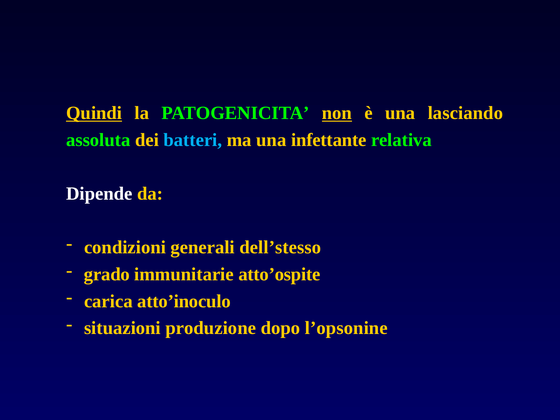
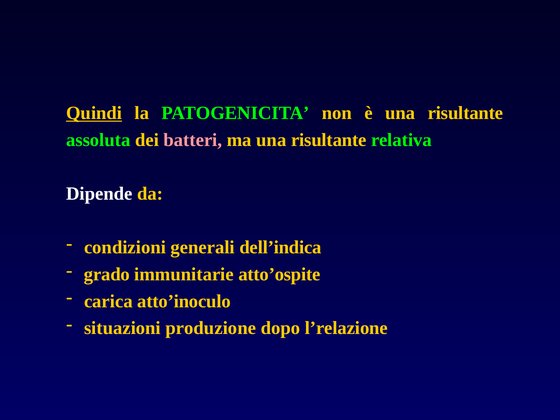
non underline: present -> none (337, 113)
è una lasciando: lasciando -> risultante (465, 113)
batteri colour: light blue -> pink (193, 140)
ma una infettante: infettante -> risultante (329, 140)
dell’stesso: dell’stesso -> dell’indica (280, 247)
l’opsonine: l’opsonine -> l’relazione (346, 328)
